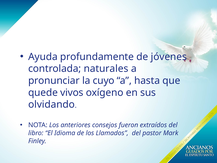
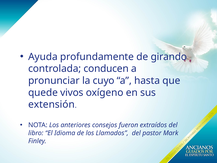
jóvenes: jóvenes -> girando (169, 57)
naturales: naturales -> conducen (106, 69)
olvidando: olvidando -> extensión (51, 104)
